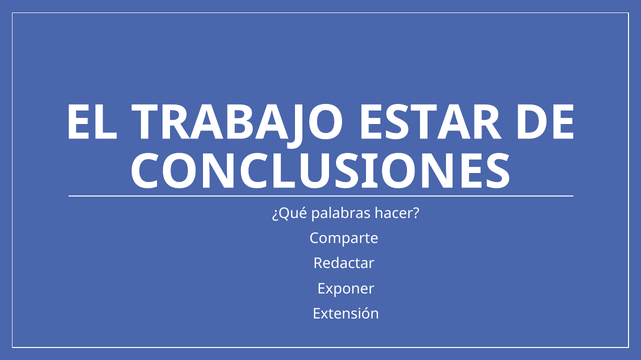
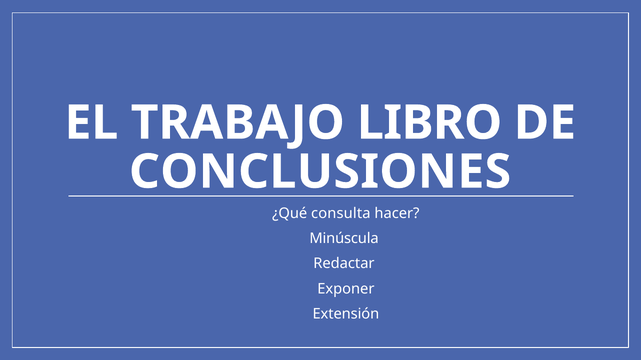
ESTAR: ESTAR -> LIBRO (430, 123)
palabras: palabras -> consulta (341, 214)
Comparte: Comparte -> Minúscula (344, 239)
